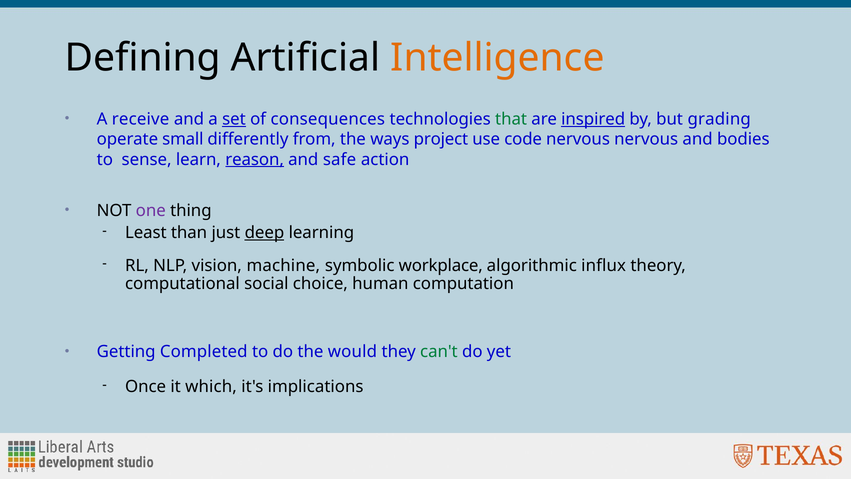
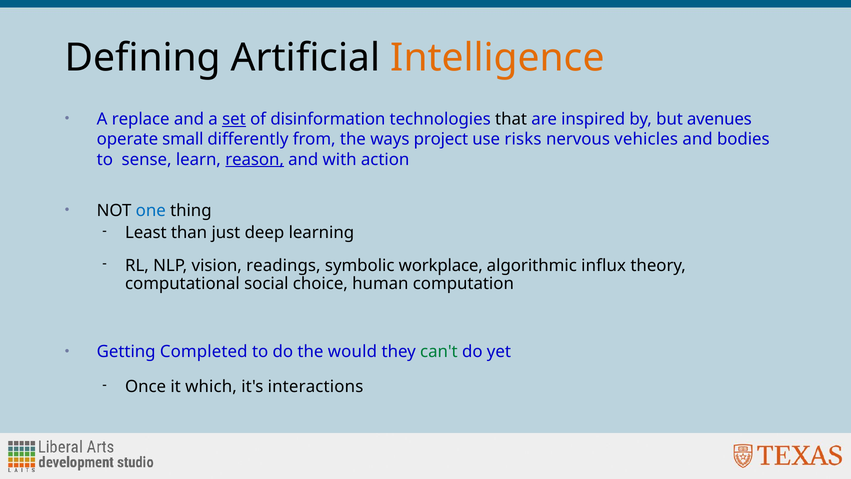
receive: receive -> replace (141, 119)
consequences: consequences -> disinformation (328, 119)
that colour: green -> black (511, 119)
inspired underline: present -> none (593, 119)
grading: grading -> avenues (719, 119)
code: code -> risks (523, 139)
nervous nervous: nervous -> vehicles (646, 139)
safe: safe -> with (340, 159)
one colour: purple -> blue (151, 210)
deep underline: present -> none (264, 233)
machine: machine -> readings (283, 265)
implications: implications -> interactions (316, 387)
